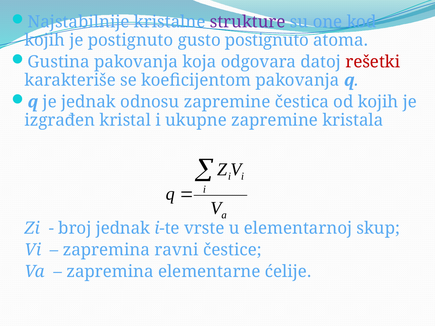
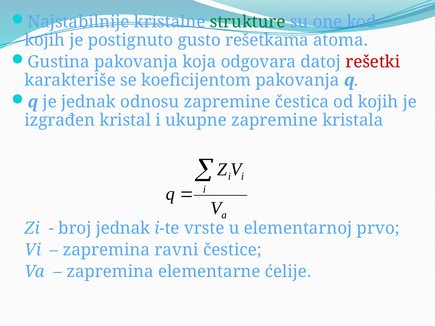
strukture colour: purple -> green (248, 22)
gusto postignuto: postignuto -> rešetkama (267, 40)
skup: skup -> prvo (378, 229)
